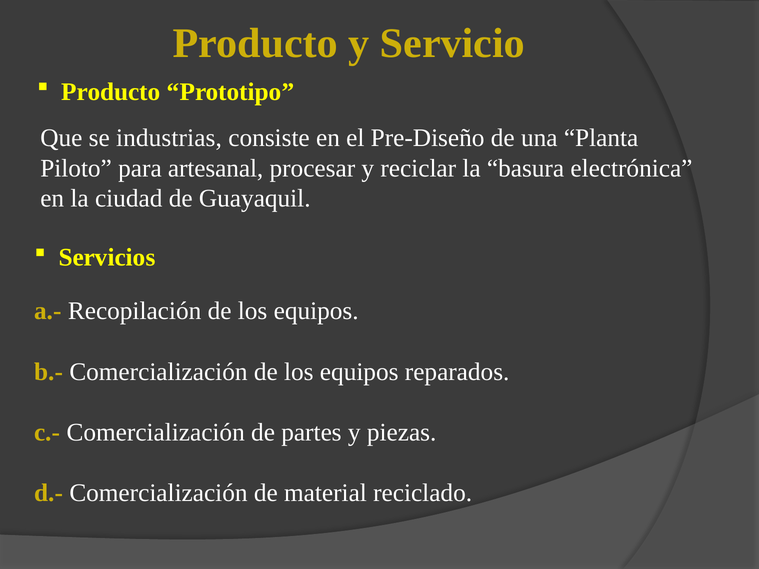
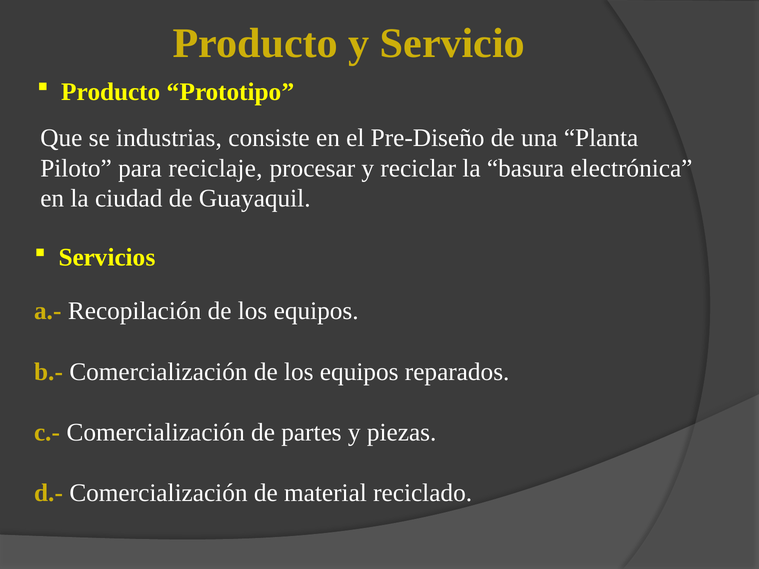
artesanal: artesanal -> reciclaje (215, 168)
